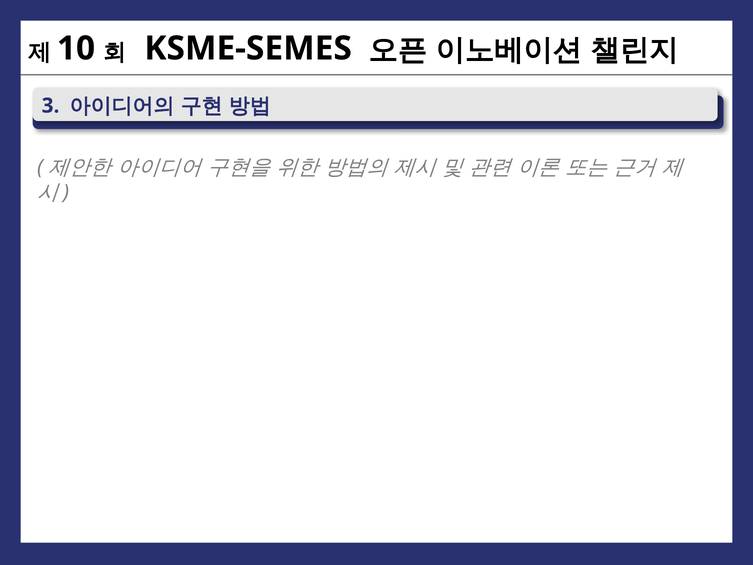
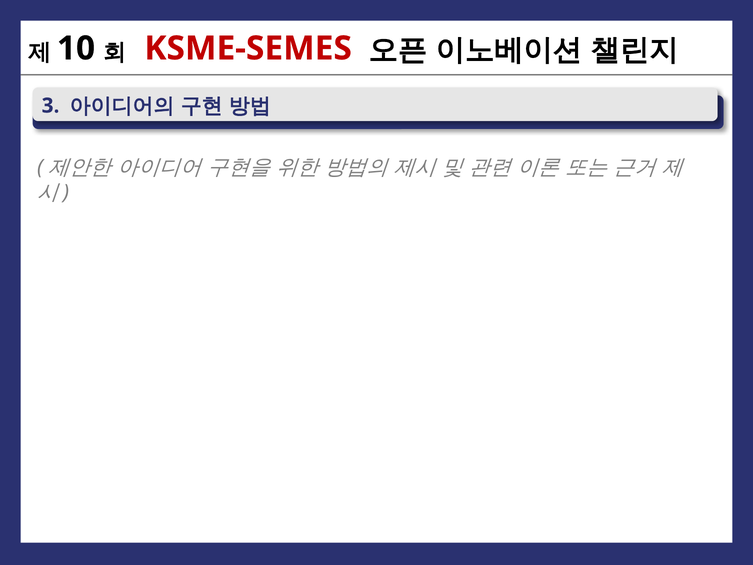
KSME-SEMES colour: black -> red (248, 48)
